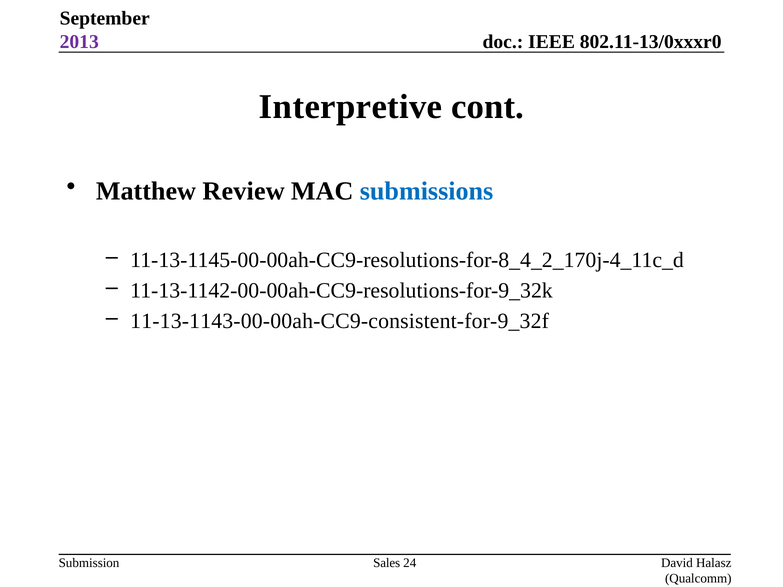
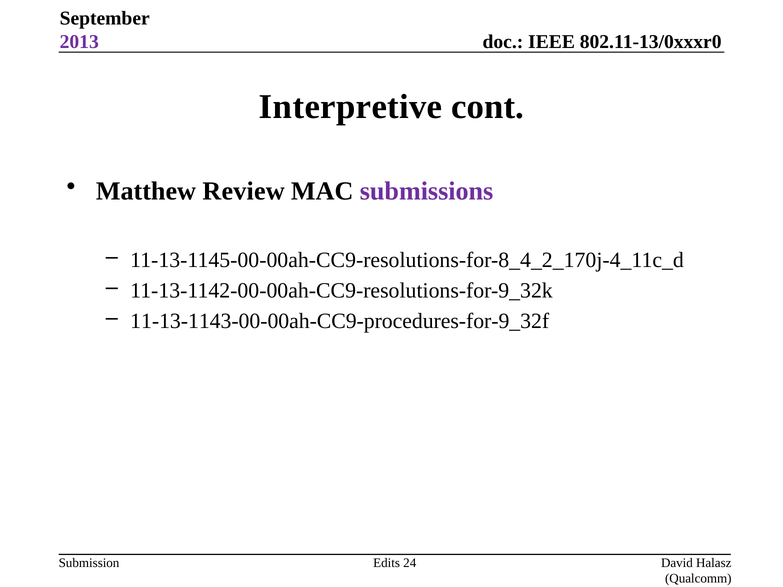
submissions colour: blue -> purple (427, 191)
11-13-1143-00-00ah-CC9-consistent-for-9_32f: 11-13-1143-00-00ah-CC9-consistent-for-9_32f -> 11-13-1143-00-00ah-CC9-procedures-for-9_32f (340, 321)
Sales: Sales -> Edits (387, 563)
